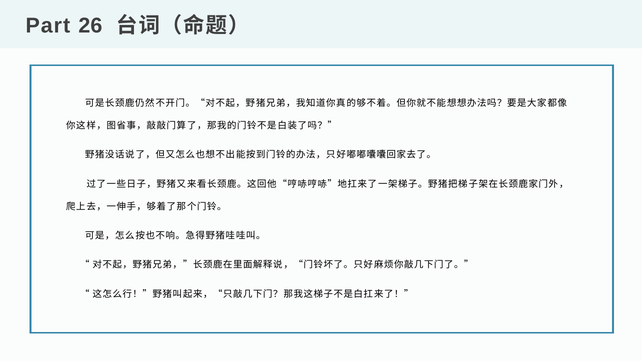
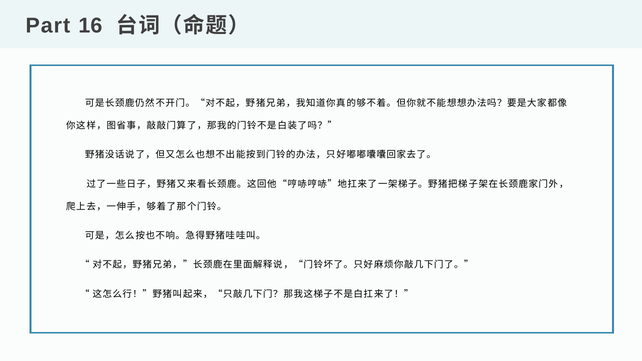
26: 26 -> 16 (90, 26)
